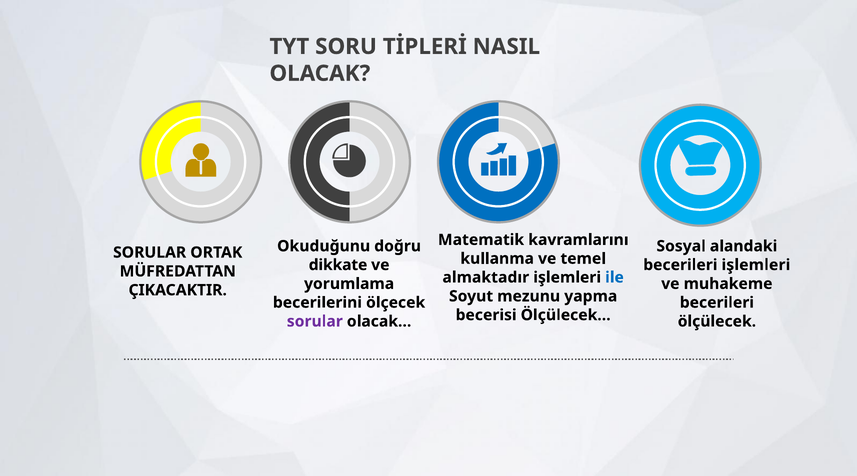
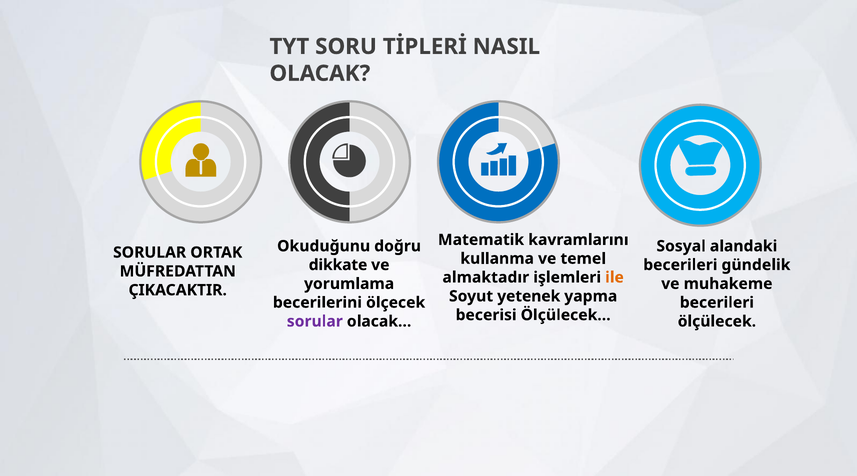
becerileri işlemleri: işlemleri -> gündelik (756, 265)
ile colour: blue -> orange (614, 277)
mezunu: mezunu -> yetenek (529, 296)
